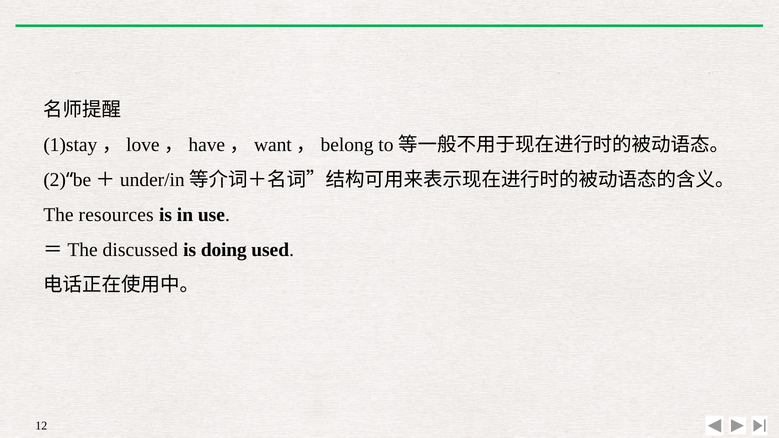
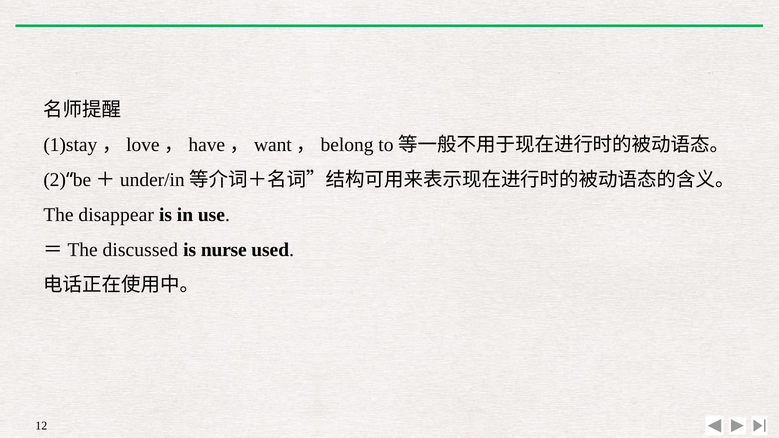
resources: resources -> disappear (116, 215)
doing: doing -> nurse (224, 250)
